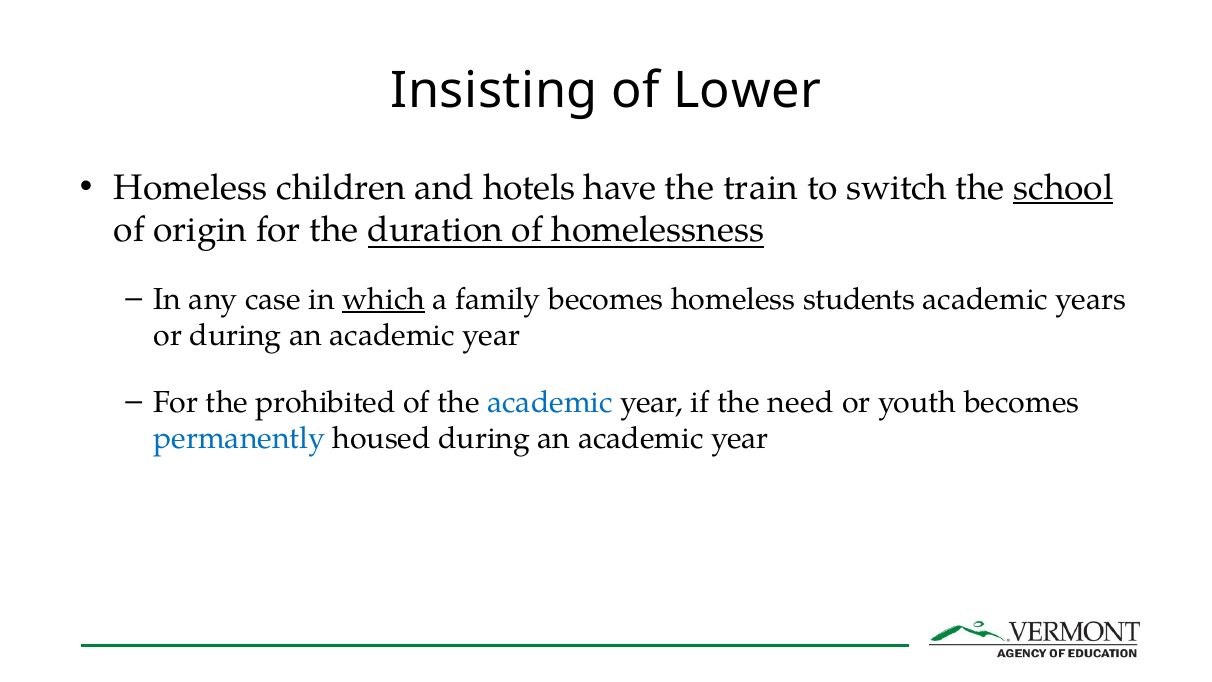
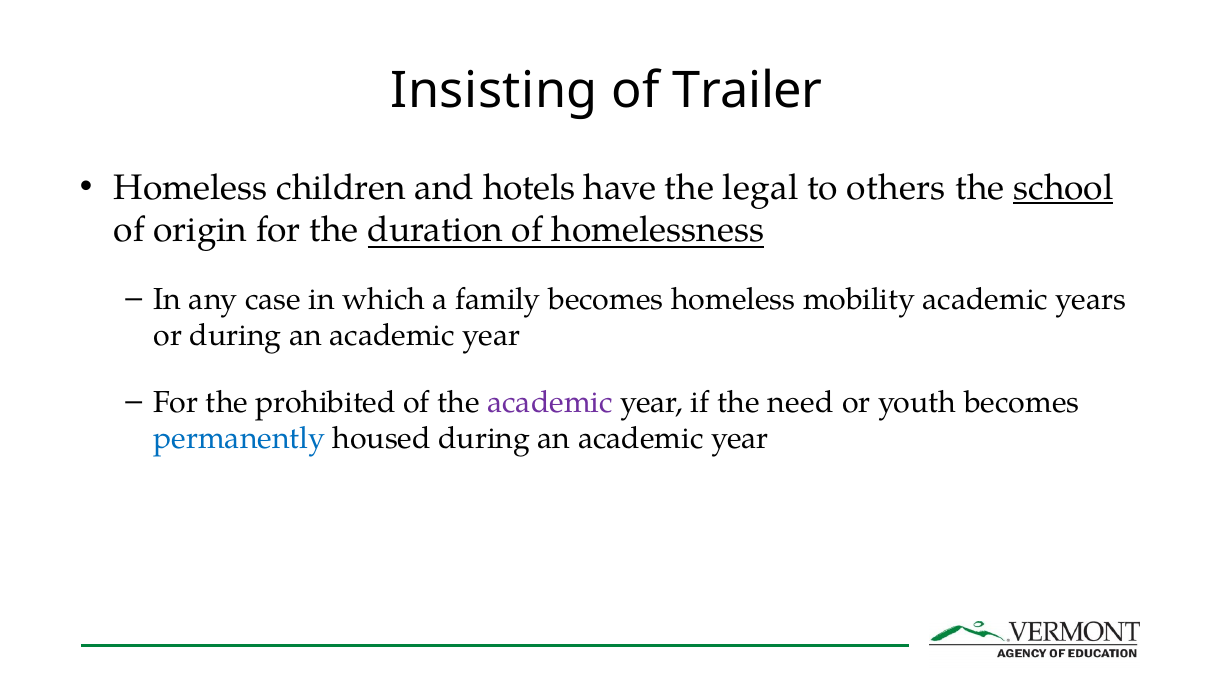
Lower: Lower -> Trailer (748, 91)
train: train -> legal (761, 187)
switch: switch -> others (896, 187)
which underline: present -> none (384, 299)
students: students -> mobility (859, 299)
academic colour: blue -> purple (550, 402)
